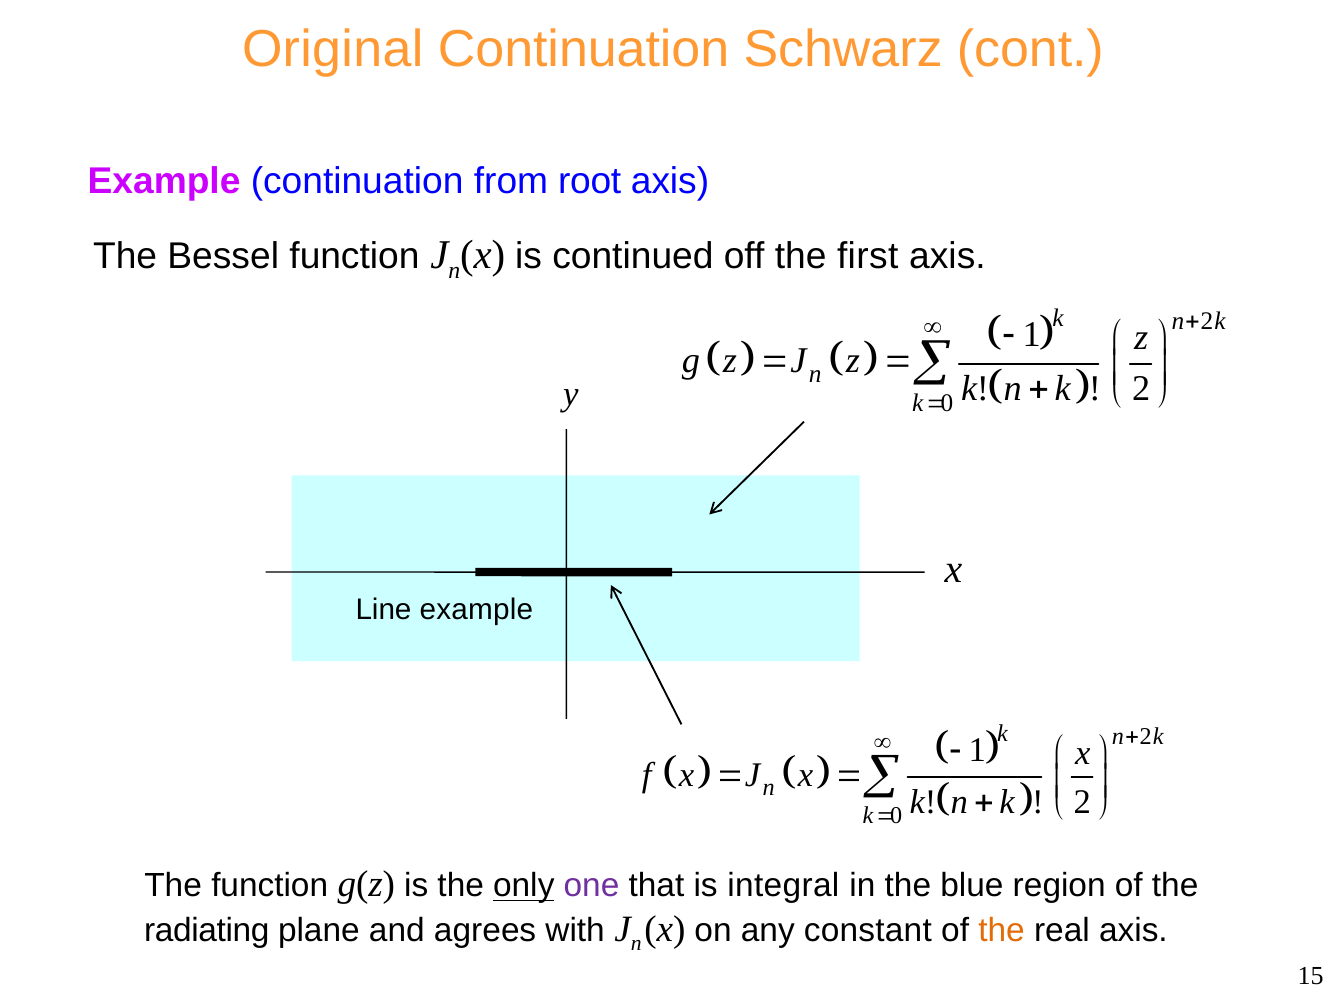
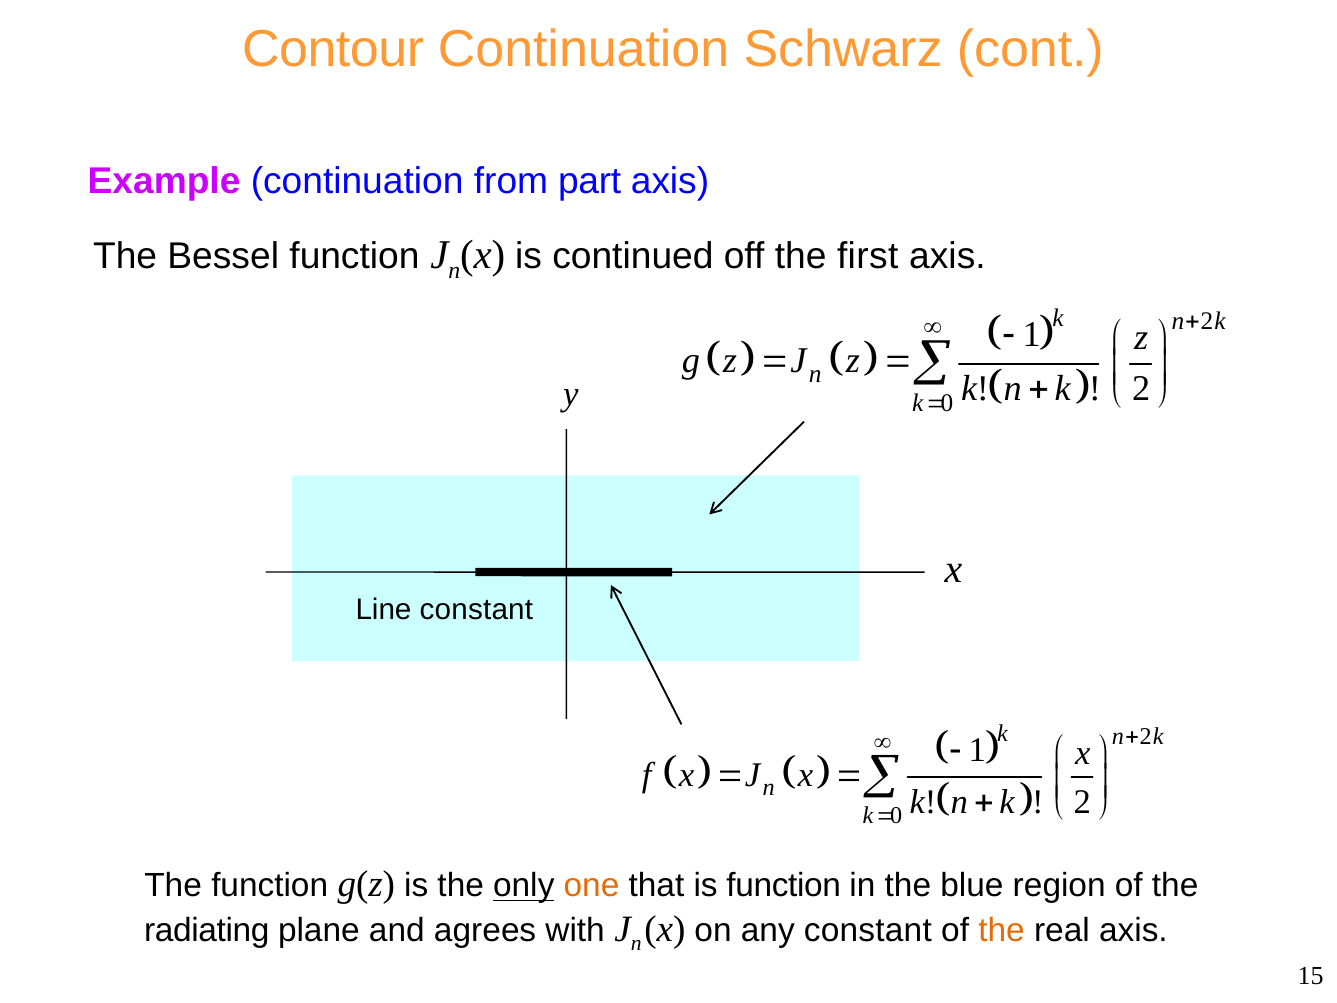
Original: Original -> Contour (333, 49)
root: root -> part (590, 182)
Line example: example -> constant (476, 609)
one colour: purple -> orange (592, 885)
is integral: integral -> function (784, 885)
